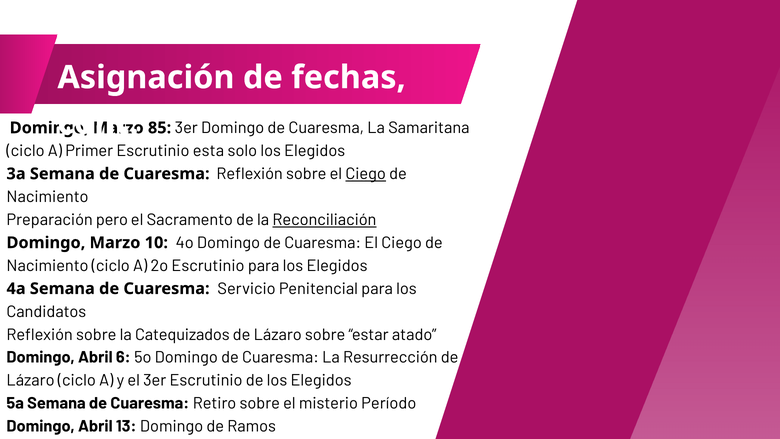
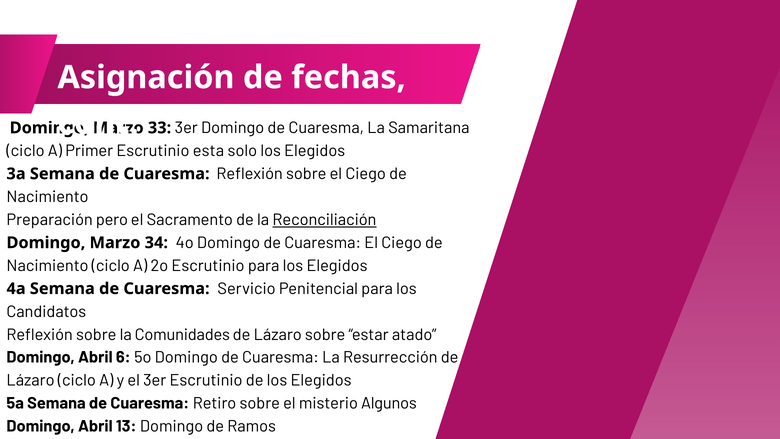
85: 85 -> 33 (160, 128)
Ciego underline: present -> none (366, 174)
10: 10 -> 34 (156, 243)
Catequizados: Catequizados -> Comunidades (182, 334)
Período: Período -> Algunos (389, 403)
